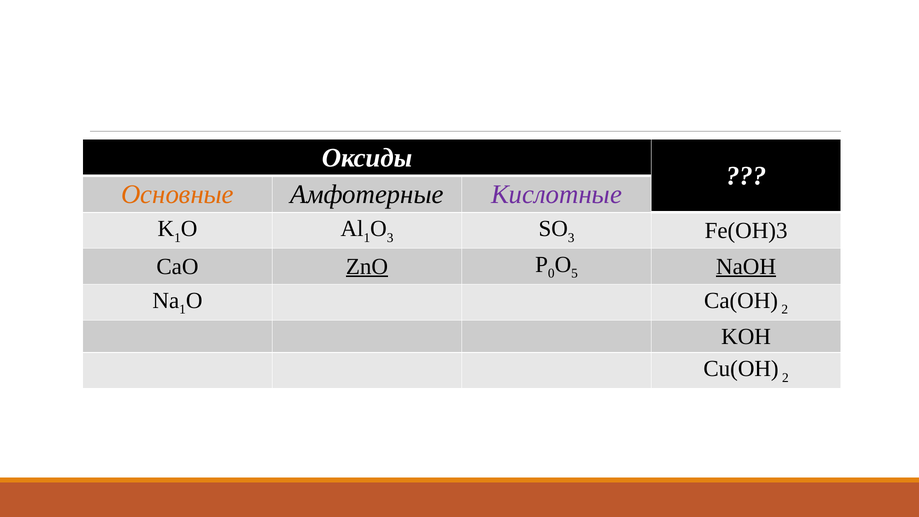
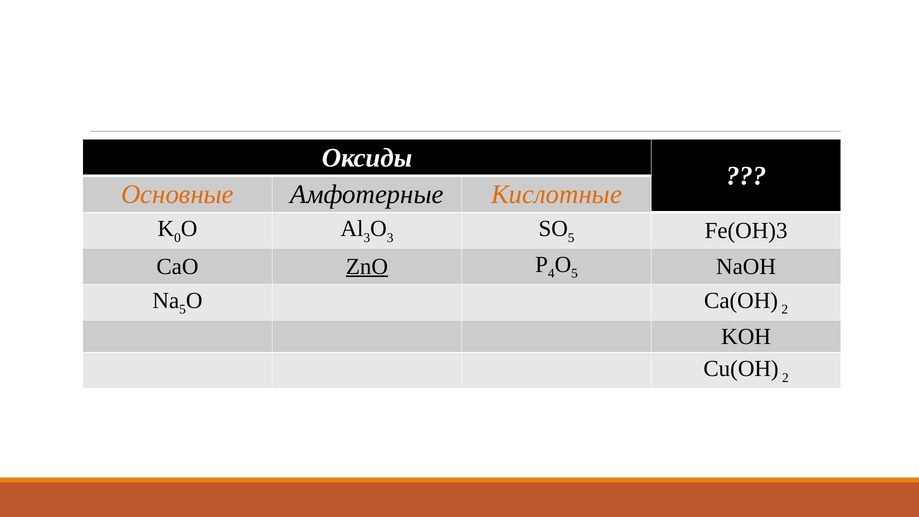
Кислотные colour: purple -> orange (557, 194)
1: 1 -> 0 (177, 238)
1: 1 -> 3 (367, 238)
3: 3 -> 5 (571, 238)
0: 0 -> 4 (551, 274)
NaOH underline: present -> none (746, 266)
1: 1 -> 5 (183, 310)
